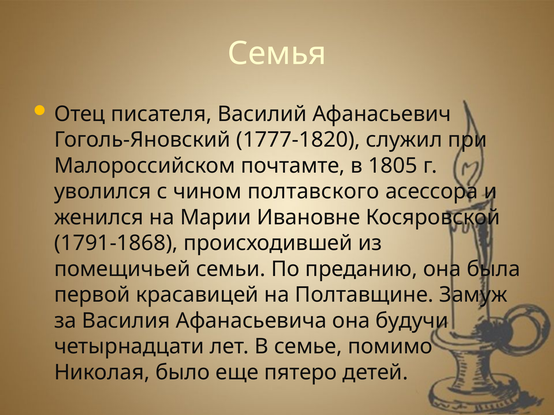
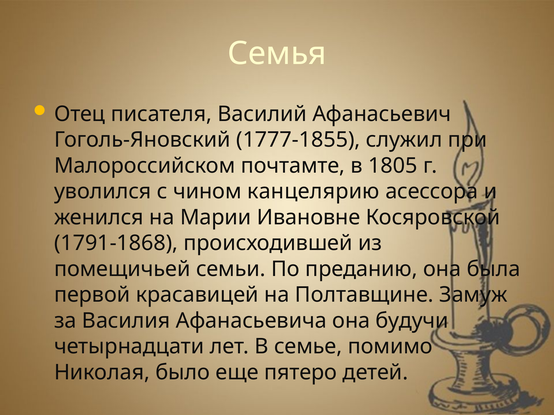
1777-1820: 1777-1820 -> 1777-1855 (298, 140)
полтавского: полтавского -> канцелярию (313, 192)
